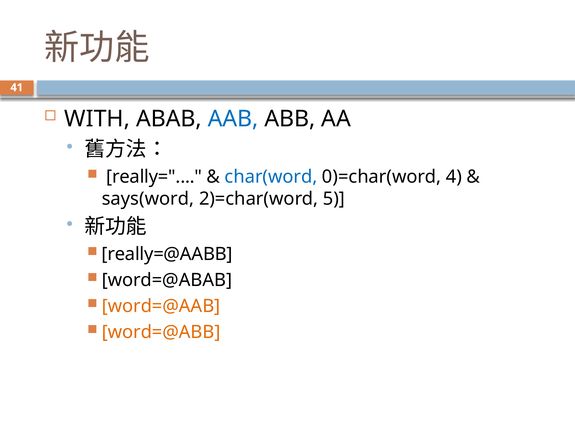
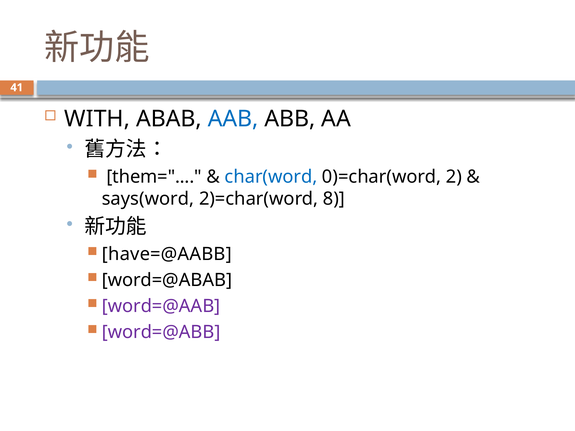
really=: really= -> them= (154, 177)
4: 4 -> 2 (454, 177)
5: 5 -> 8 (334, 199)
really=@AABB: really=@AABB -> have=@AABB (167, 254)
word=@AAB colour: orange -> purple (161, 306)
word=@ABB colour: orange -> purple (161, 332)
